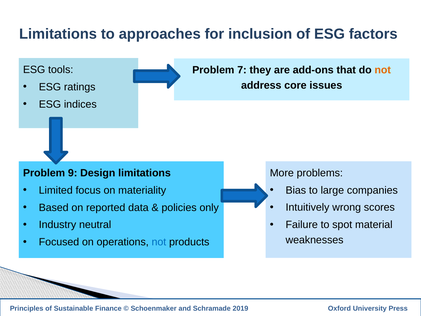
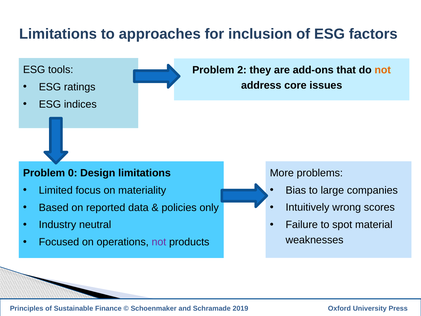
7: 7 -> 2 (242, 70)
9: 9 -> 0 (73, 173)
not colour: blue -> purple (159, 242)
